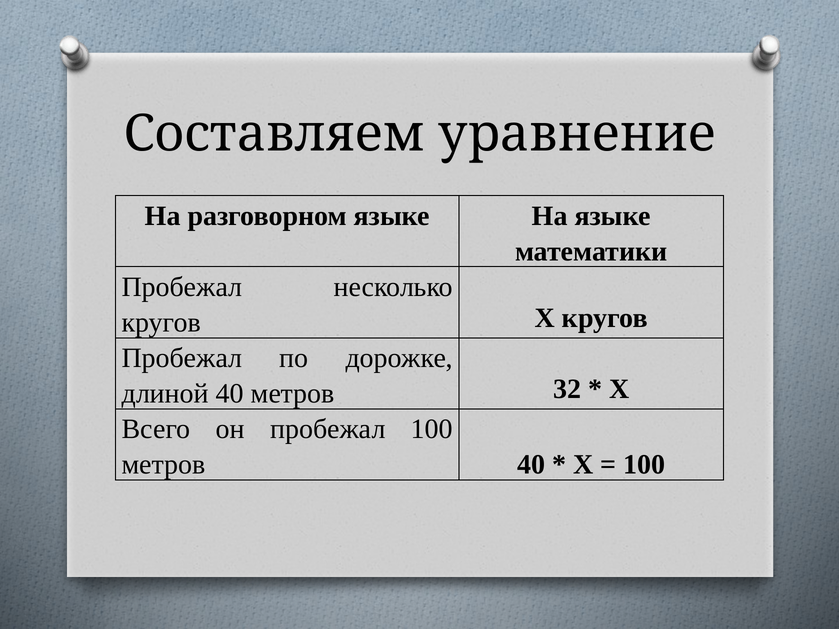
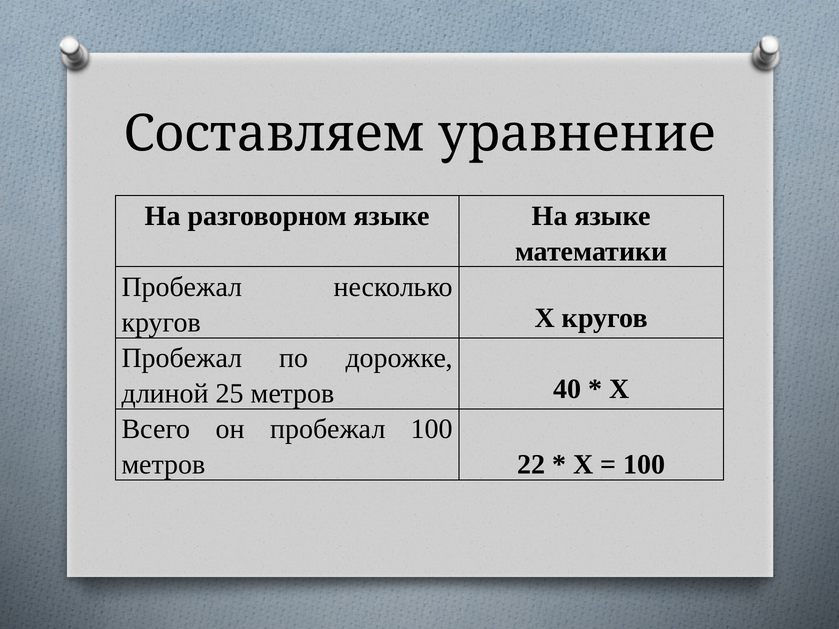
длиной 40: 40 -> 25 (230, 394)
32: 32 -> 40 (567, 389)
метров 40: 40 -> 22 (531, 465)
